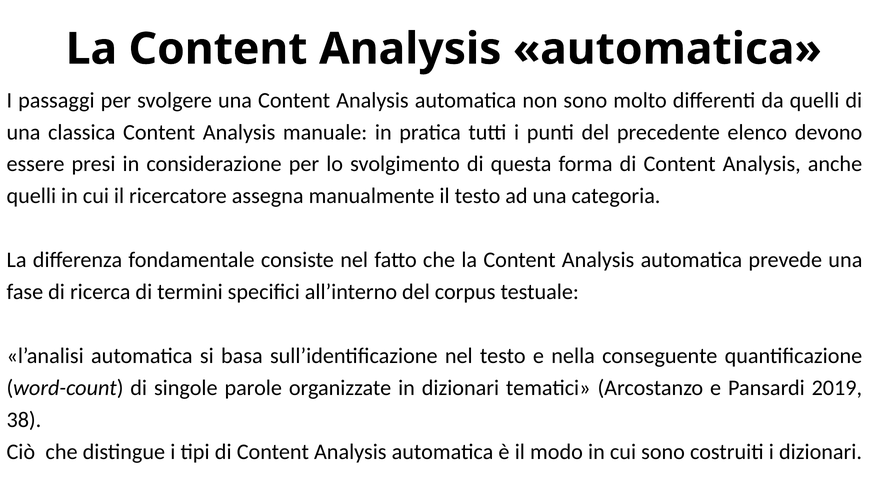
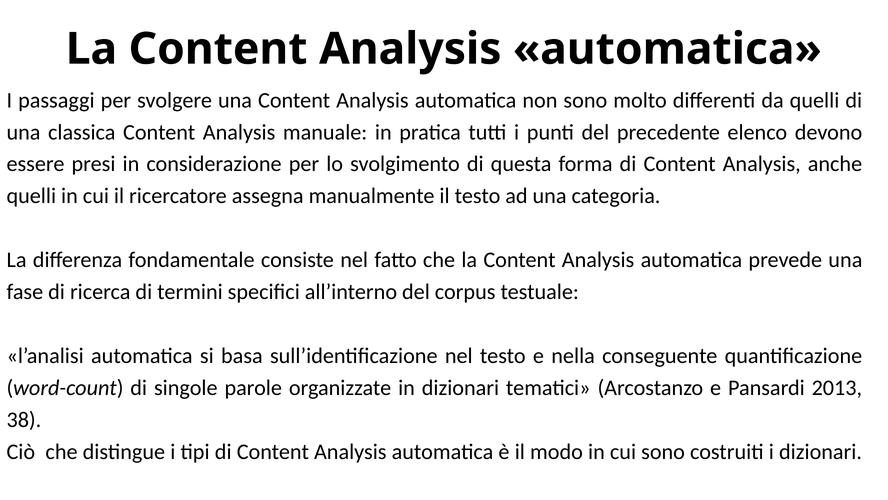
2019: 2019 -> 2013 (837, 388)
